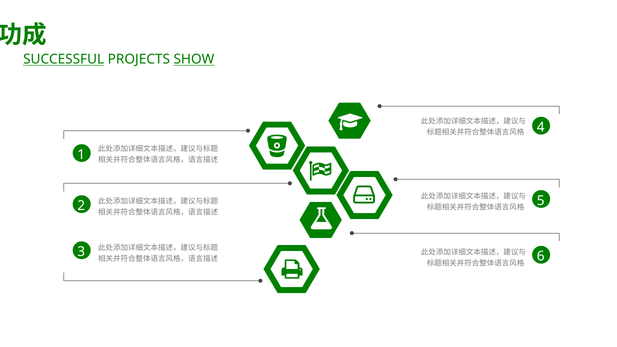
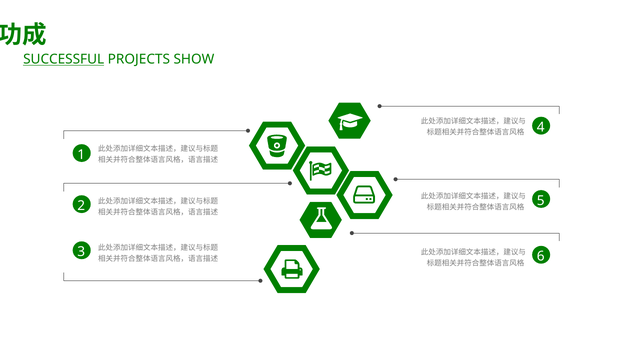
SHOW underline: present -> none (194, 59)
